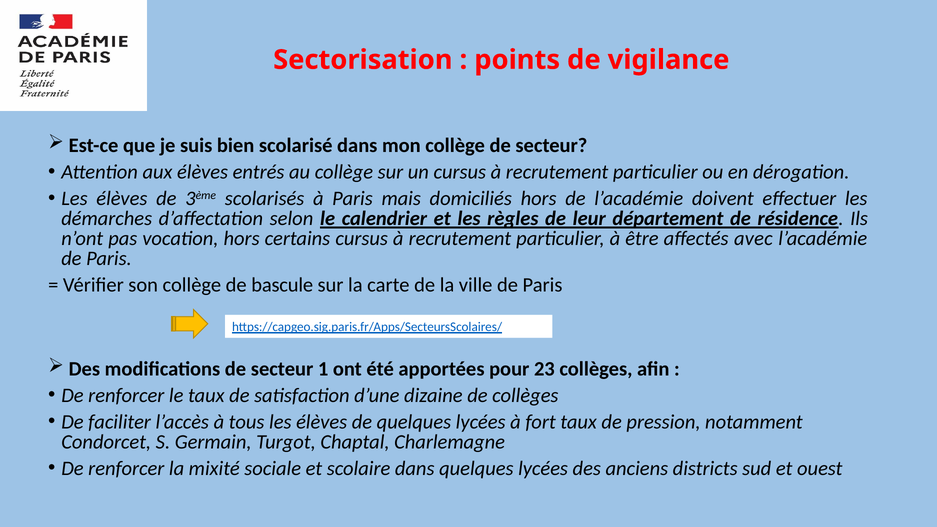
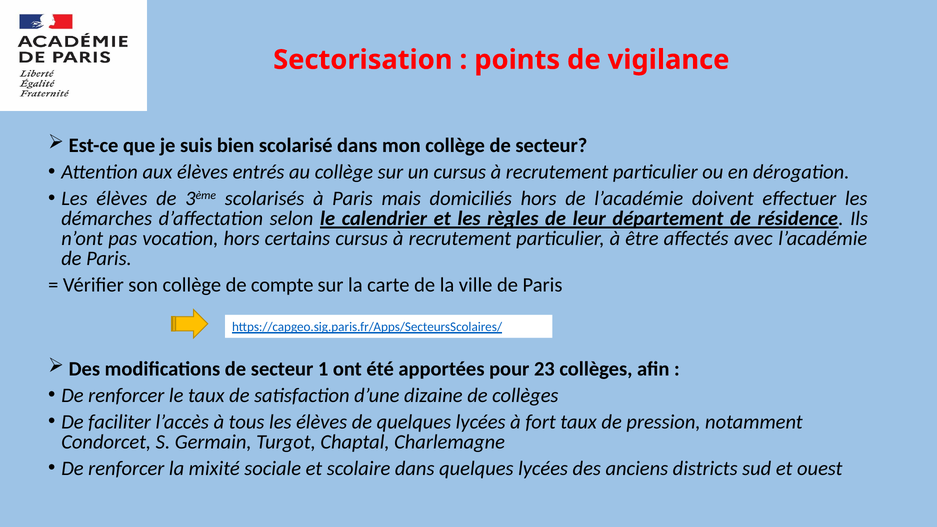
bascule: bascule -> compte (282, 285)
